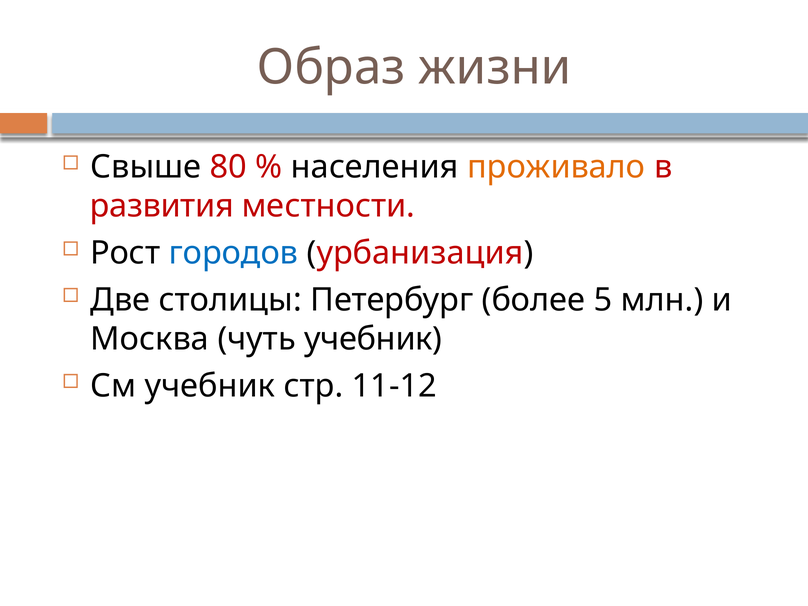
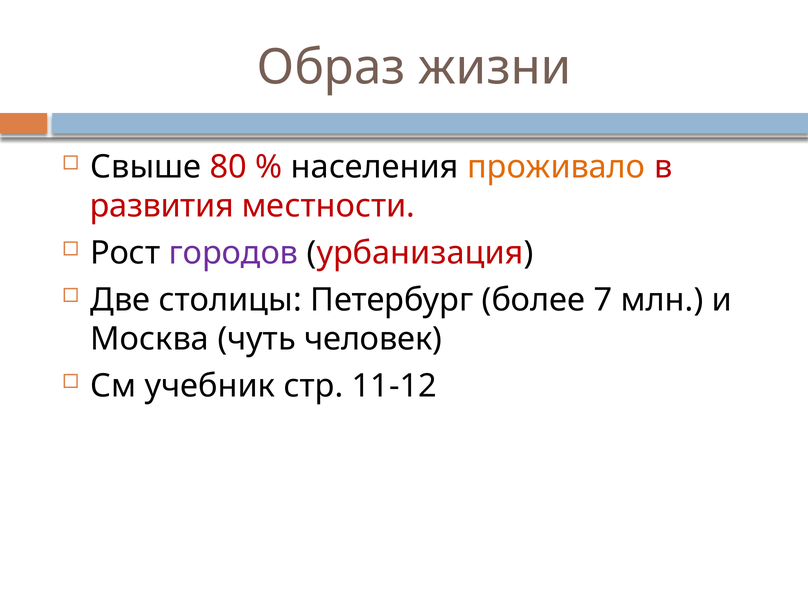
городов colour: blue -> purple (233, 253)
5: 5 -> 7 (603, 300)
чуть учебник: учебник -> человек (373, 339)
